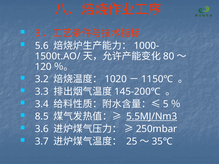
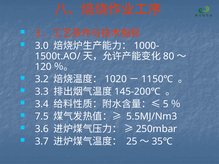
5.6: 5.6 -> 3.0 (42, 46)
8.5: 8.5 -> 7.5 (42, 117)
5.5MJ/Nm3 underline: present -> none (152, 117)
